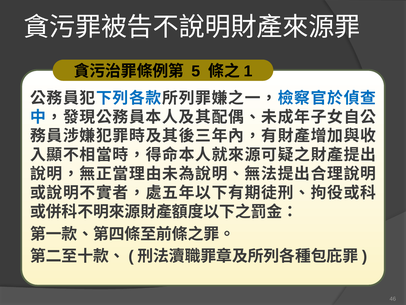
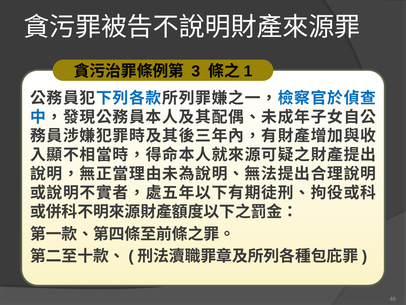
5: 5 -> 3 (196, 71)
